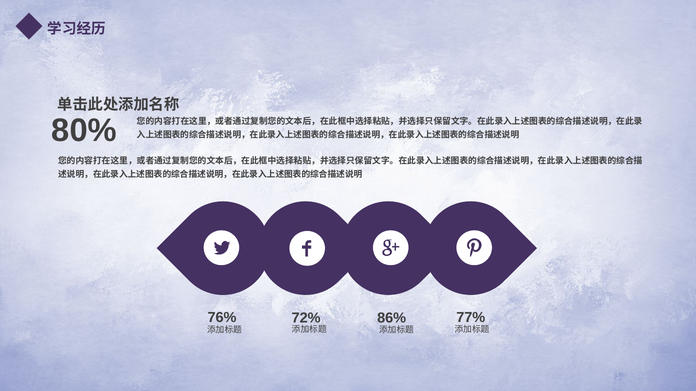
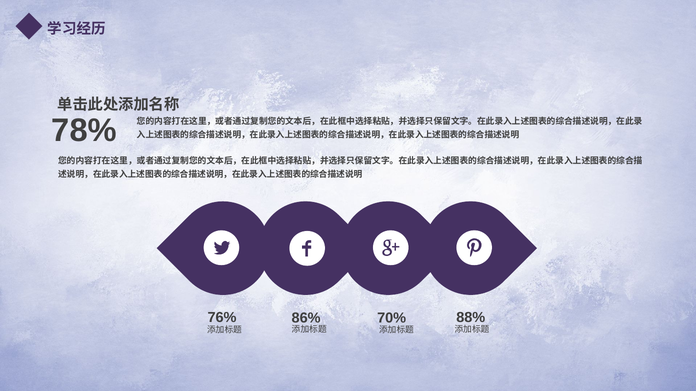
80%: 80% -> 78% (84, 131)
77%: 77% -> 88% (471, 318)
86%: 86% -> 70% (392, 318)
72%: 72% -> 86% (306, 319)
